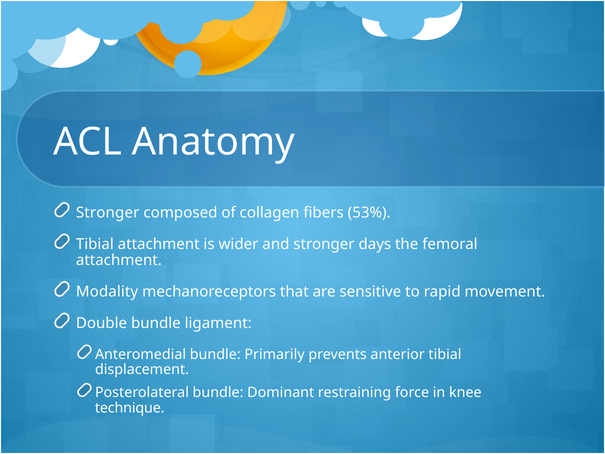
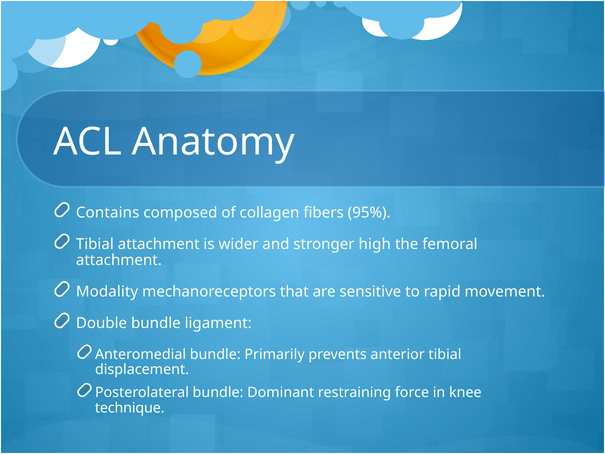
Stronger: Stronger -> Contains (108, 212)
53%: 53% -> 95% (369, 212)
days: days -> high (375, 244)
